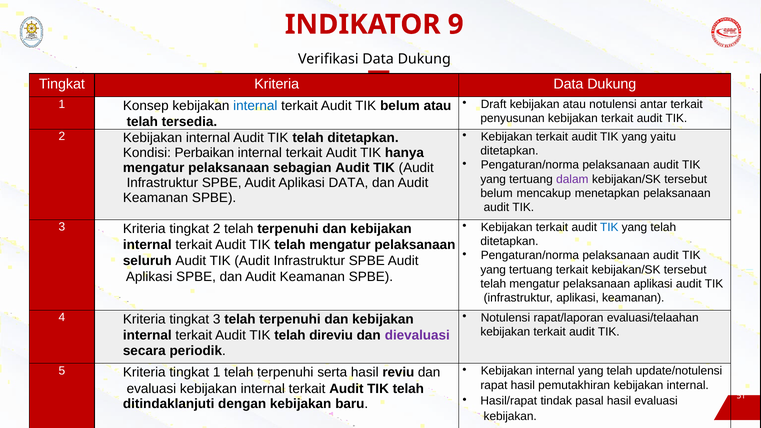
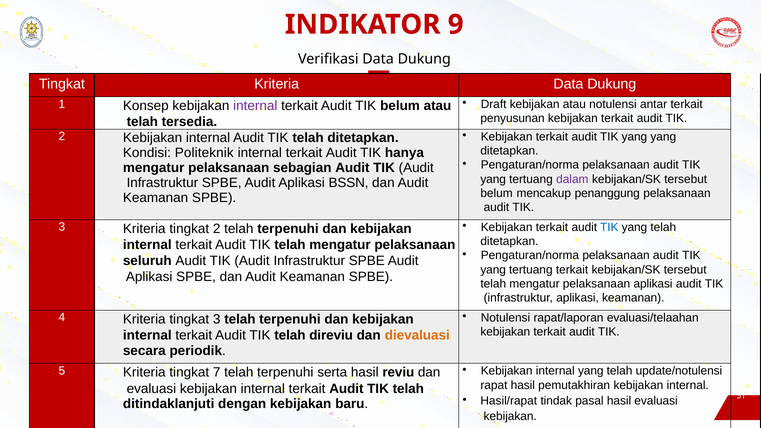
internal colour: blue -> purple (255, 106)
yang yaitu: yaitu -> yang (663, 137)
Perbaikan: Perbaikan -> Politeknik (204, 153)
Aplikasi DATA: DATA -> BSSN (349, 183)
menetapkan: menetapkan -> penanggung (607, 193)
dievaluasi colour: purple -> orange (417, 335)
tingkat 1: 1 -> 7 (217, 373)
